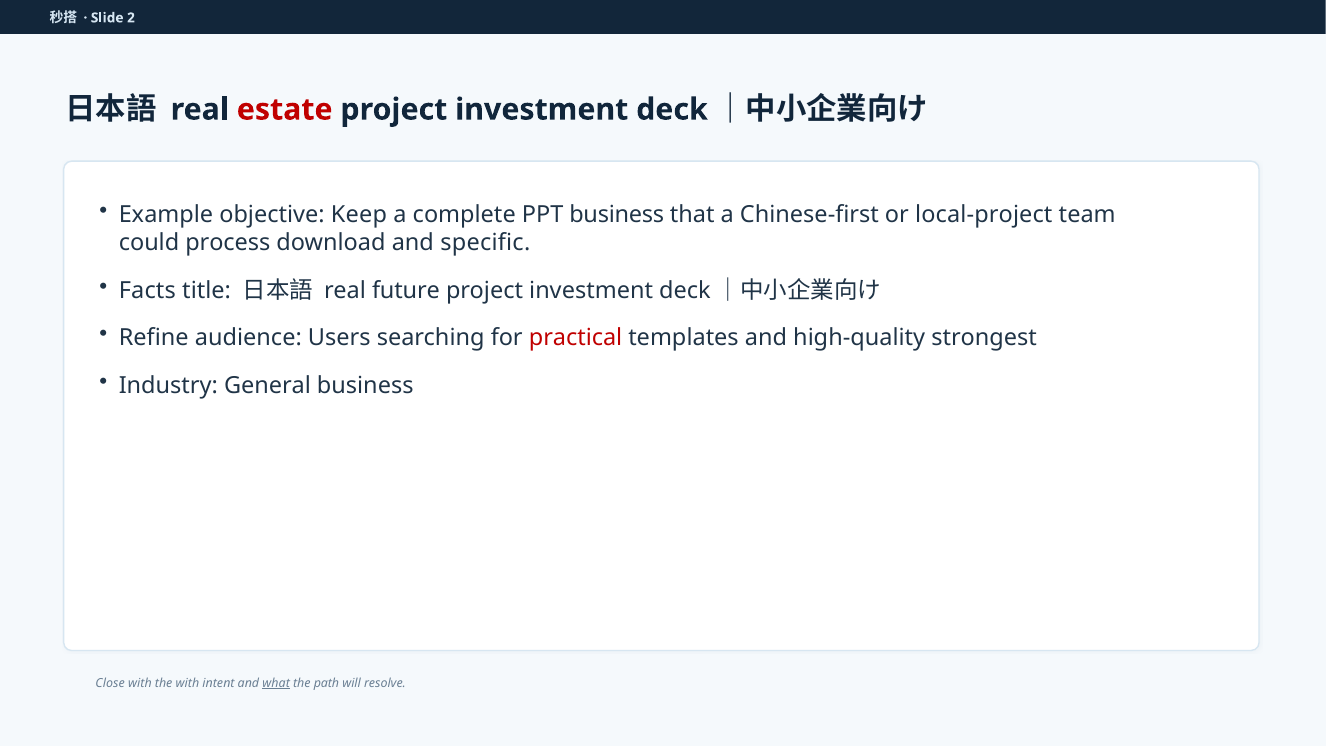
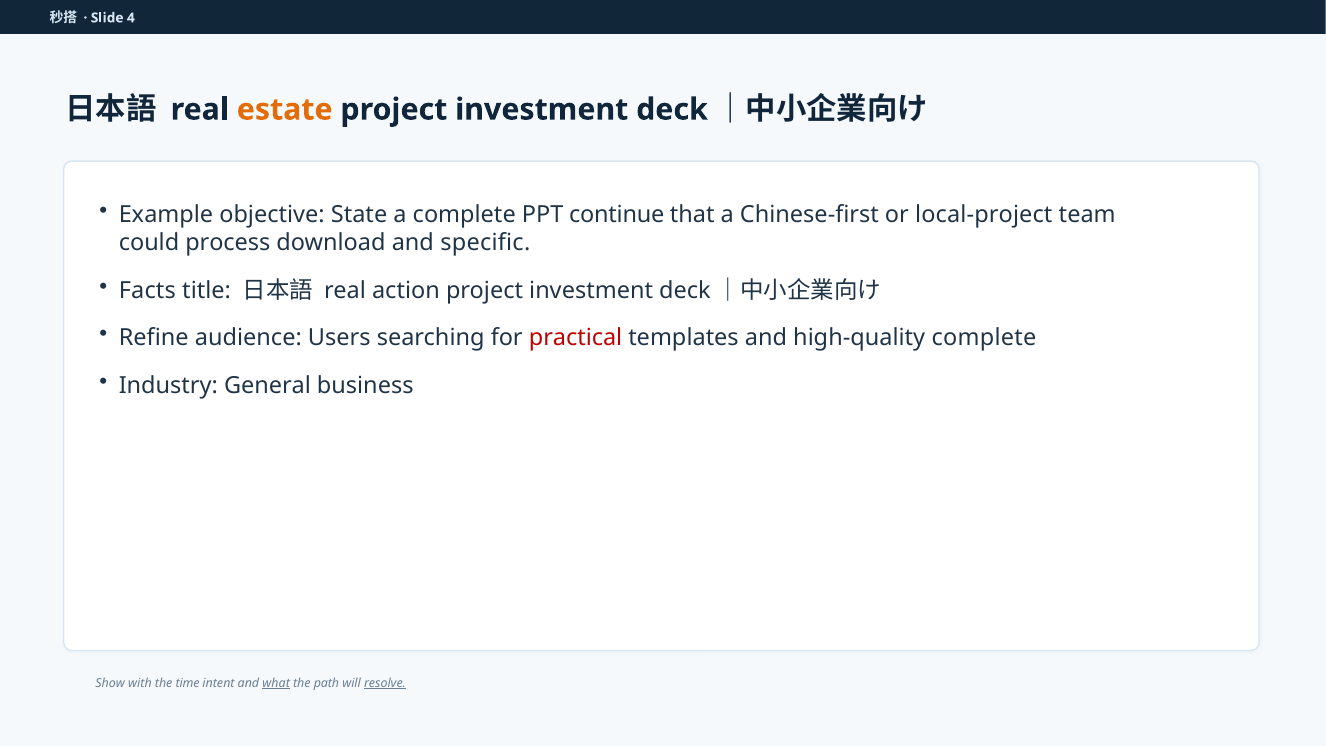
2: 2 -> 4 (131, 18)
estate colour: red -> orange (285, 110)
Keep: Keep -> State (359, 215)
PPT business: business -> continue (617, 215)
future: future -> action (406, 290)
high-quality strongest: strongest -> complete (984, 338)
Close: Close -> Show (110, 683)
the with: with -> time (188, 683)
resolve underline: none -> present (385, 683)
